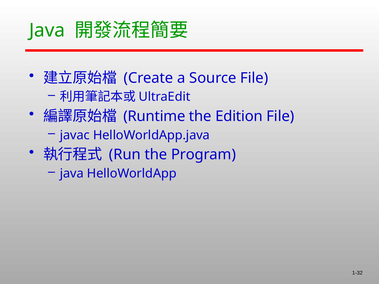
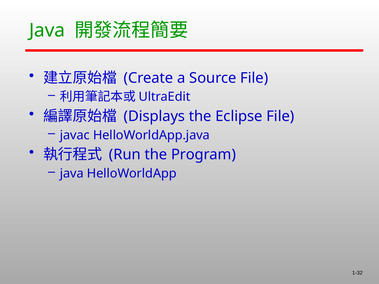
Runtime: Runtime -> Displays (154, 116)
Edition: Edition -> Eclipse (239, 116)
